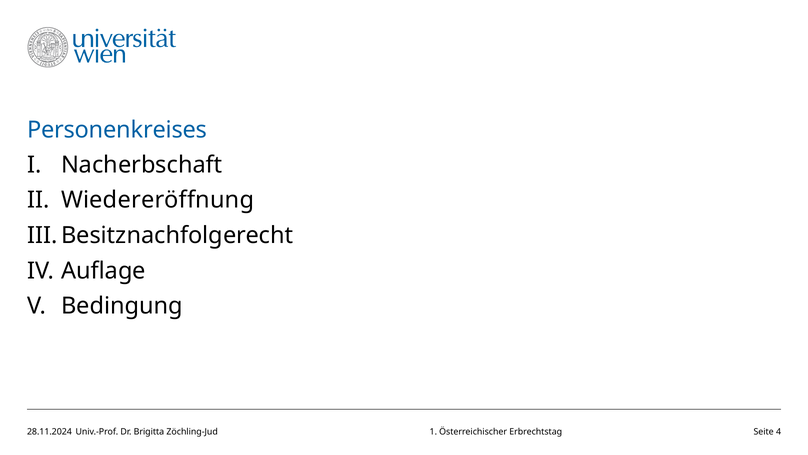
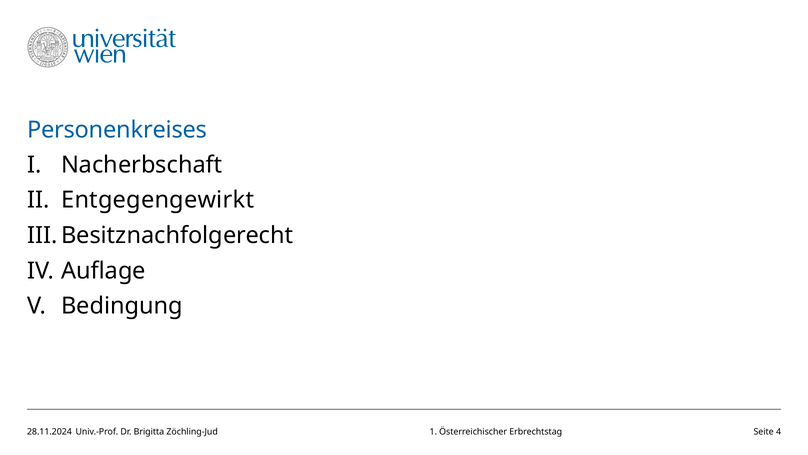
Wiedereröffnung: Wiedereröffnung -> Entgegengewirkt (158, 200)
